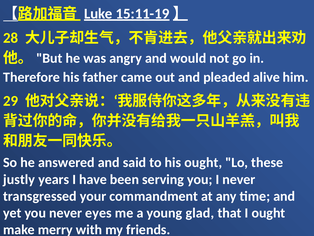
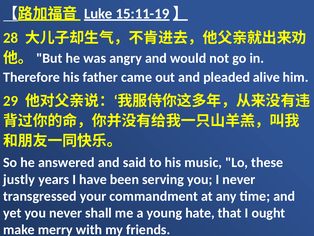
his ought: ought -> music (203, 162)
eyes: eyes -> shall (99, 213)
glad: glad -> hate (200, 213)
